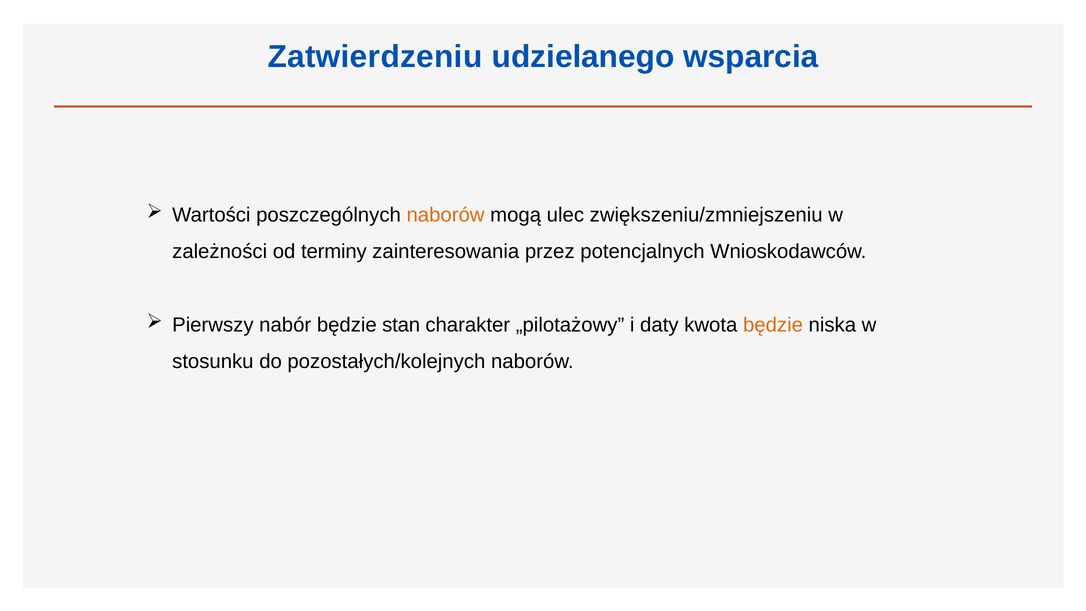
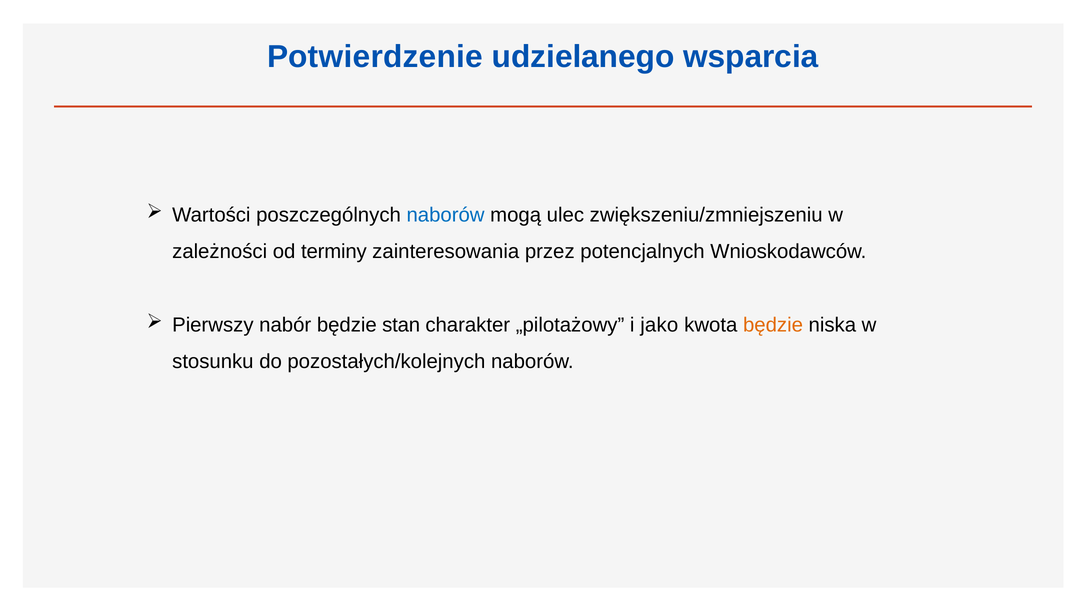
Zatwierdzeniu: Zatwierdzeniu -> Potwierdzenie (375, 57)
naborów colour: orange -> blue (446, 215)
daty: daty -> jako (659, 325)
